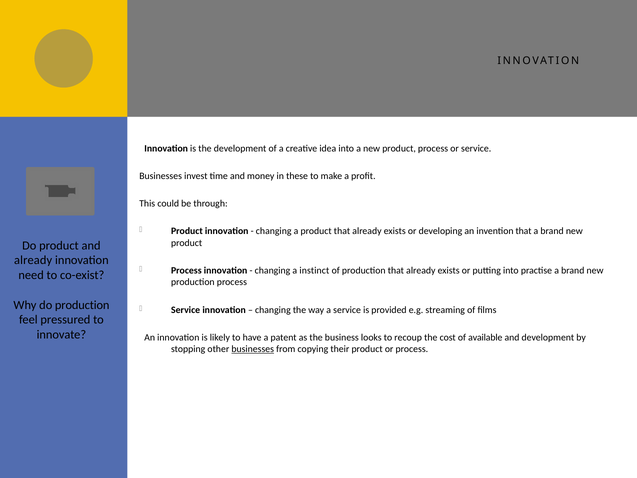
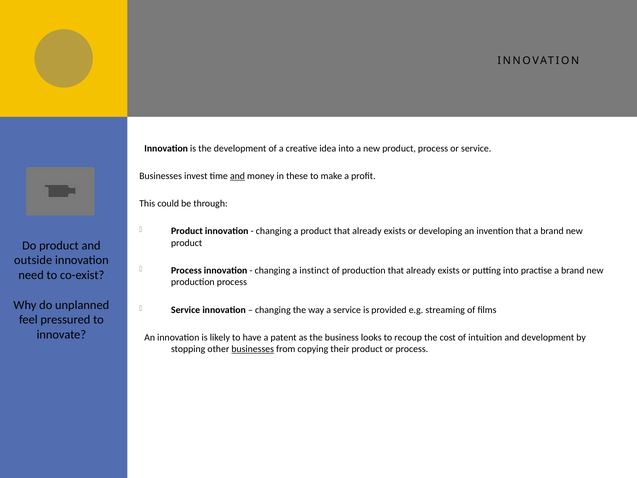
and underline: none -> present (237, 176)
already: already -> outside (33, 260)
do production: production -> unplanned (82, 305)
available: available -> intuition (485, 337)
